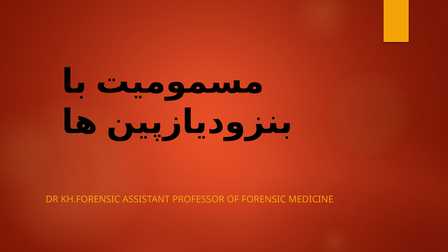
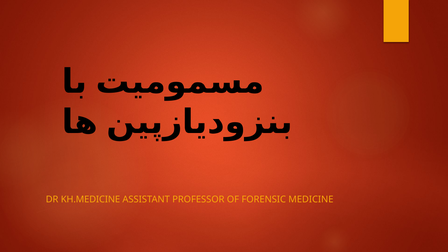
KH.FORENSIC: KH.FORENSIC -> KH.MEDICINE (91, 199)
